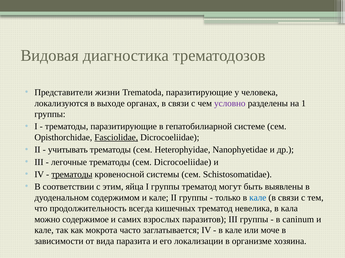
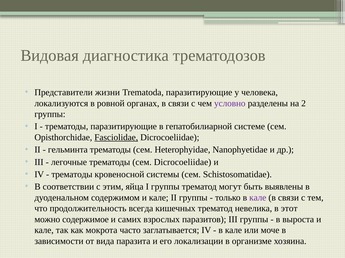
выходе: выходе -> ровной (111, 104)
1: 1 -> 2 (304, 104)
учитывать: учитывать -> гельминта (68, 150)
трематоды underline: present -> none (72, 175)
кале colour: blue -> purple (258, 198)
кала: кала -> этот (289, 209)
caninum: caninum -> выроста (298, 220)
